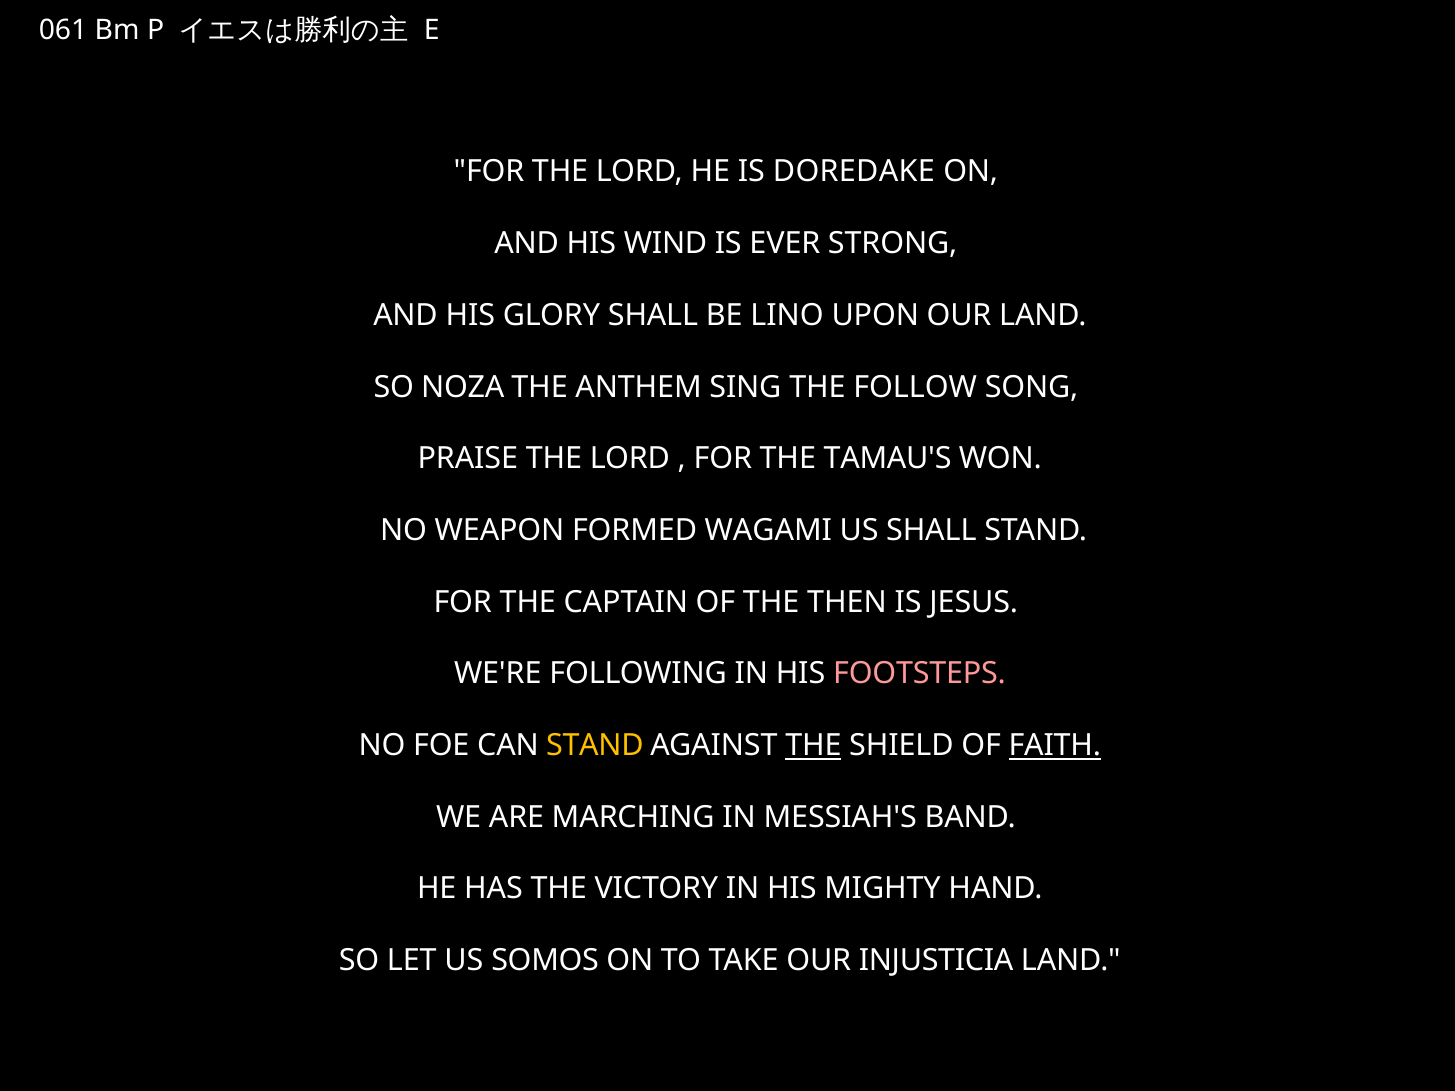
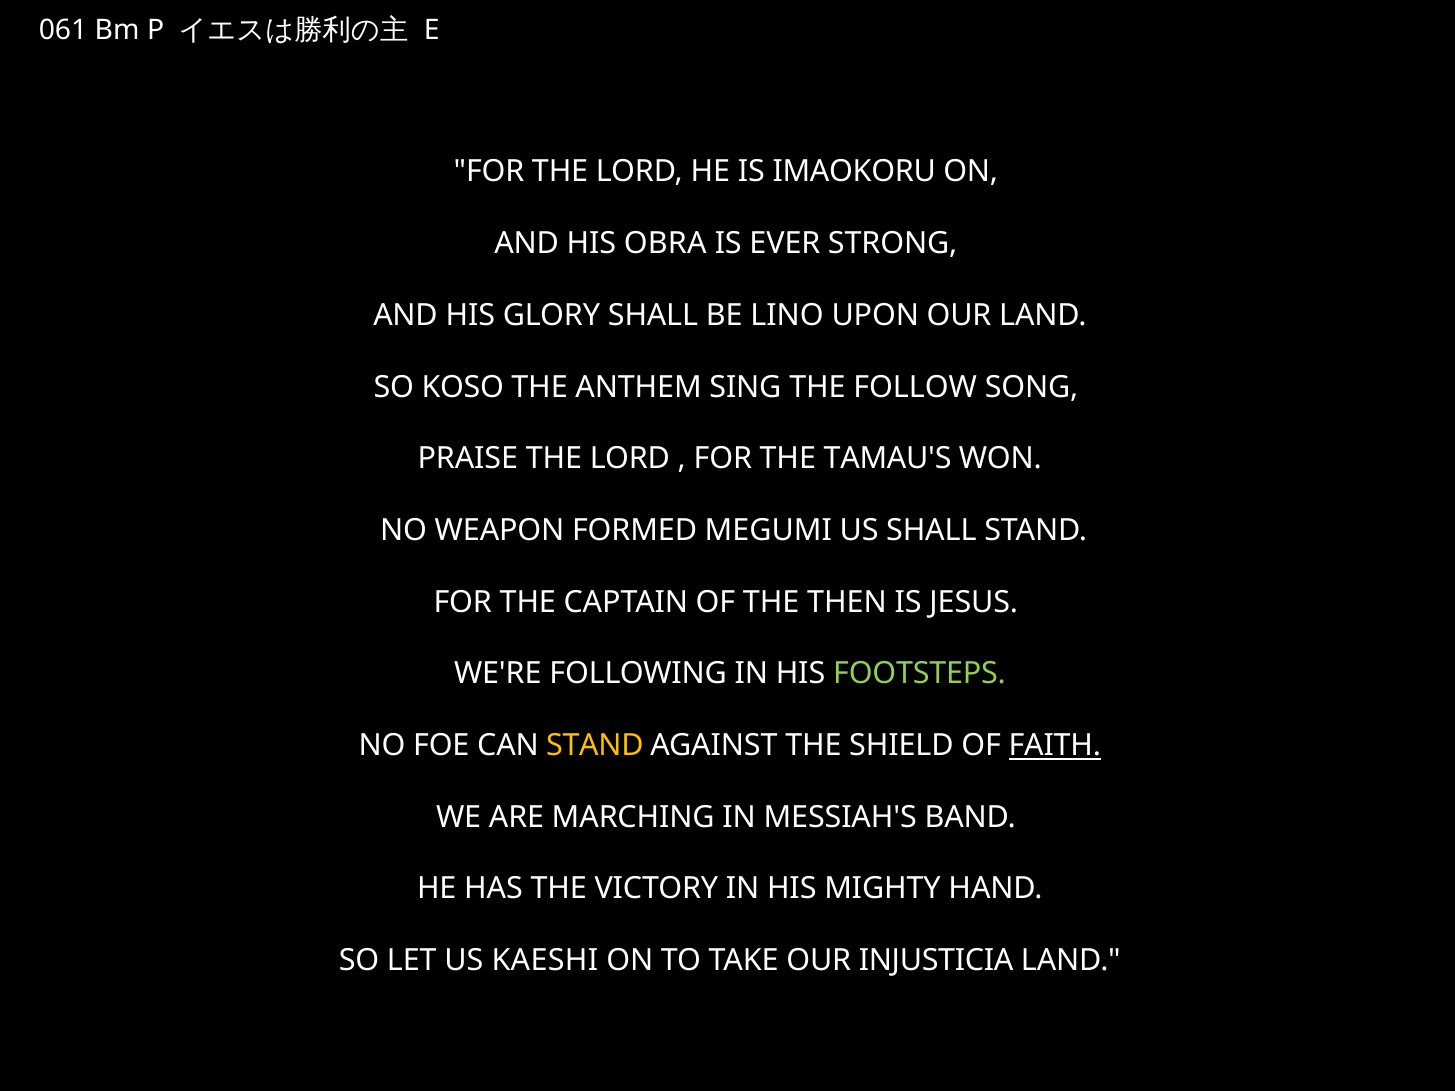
DOREDAKE: DOREDAKE -> IMAOKORU (854, 172)
WIND: WIND -> OBRA (665, 244)
NOZA: NOZA -> KOSO (463, 387)
WAGAMI: WAGAMI -> MEGUMI (768, 530)
FOOTSTEPS colour: pink -> light green (919, 674)
THE underline: present -> none (813, 746)
SOMOS: SOMOS -> KAESHI (545, 961)
